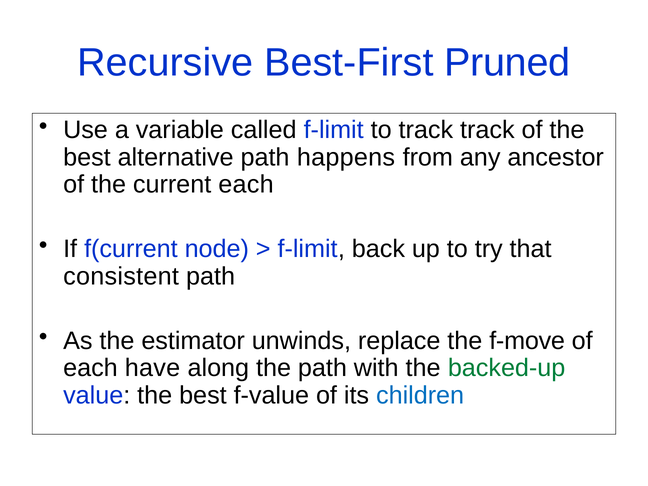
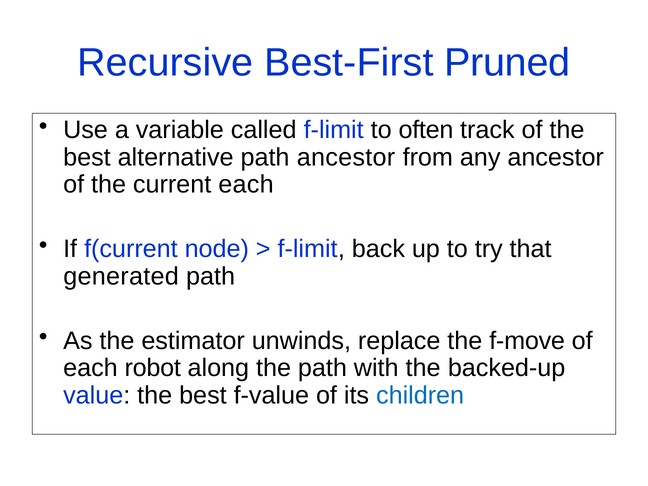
to track: track -> often (426, 130)
path happens: happens -> ancestor (346, 157)
consistent: consistent -> generated (121, 276)
have: have -> robot (153, 368)
backed-up colour: green -> black (507, 368)
